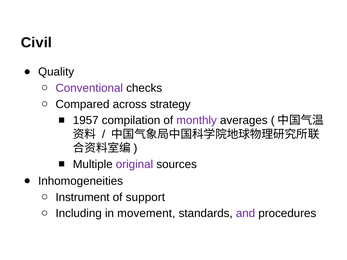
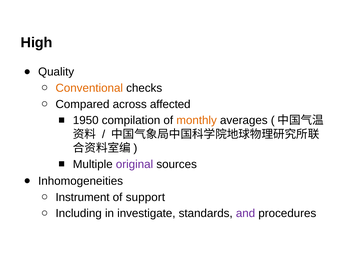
Civil: Civil -> High (37, 43)
Conventional colour: purple -> orange (89, 88)
strategy: strategy -> affected (170, 104)
1957: 1957 -> 1950 (86, 121)
monthly colour: purple -> orange (197, 121)
movement: movement -> investigate (146, 214)
